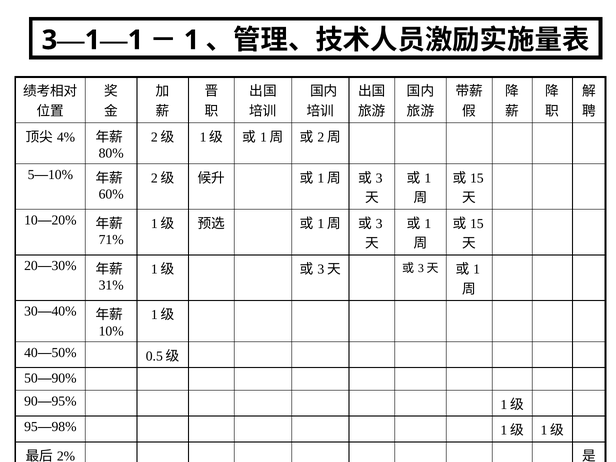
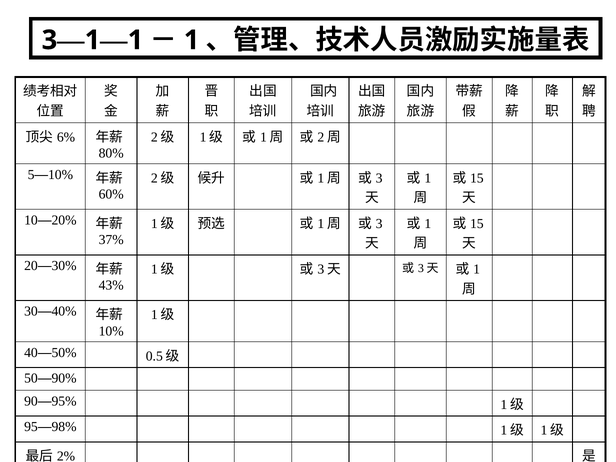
4%: 4% -> 6% (66, 137)
71%: 71% -> 37% (111, 240)
31%: 31% -> 43% (111, 285)
